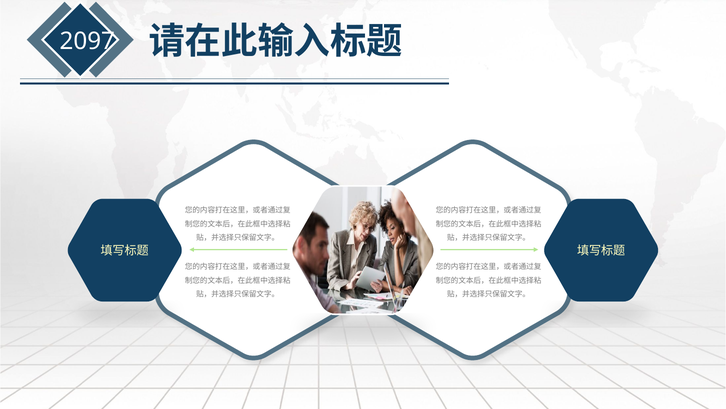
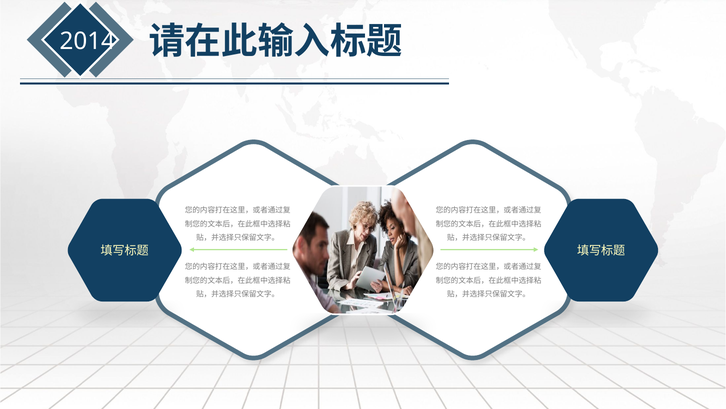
2097: 2097 -> 2014 (87, 41)
